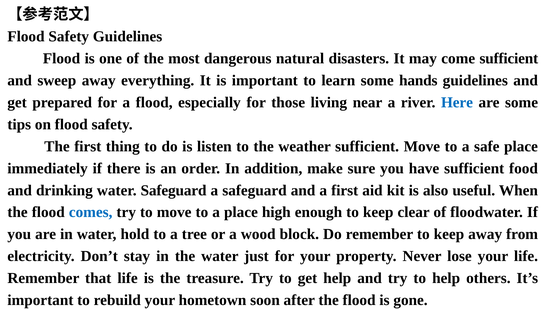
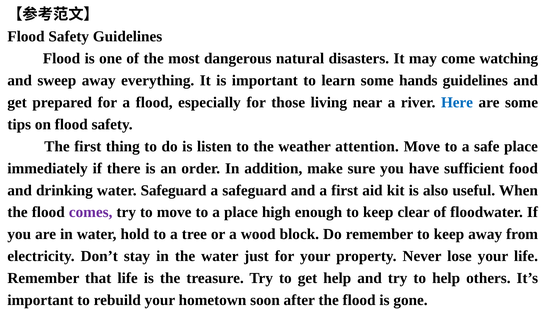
come sufficient: sufficient -> watching (509, 58)
weather sufficient: sufficient -> attention (367, 146)
comes colour: blue -> purple (91, 212)
